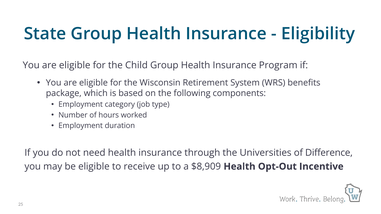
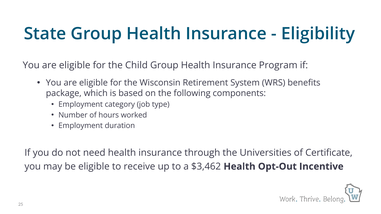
Difference: Difference -> Certificate (329, 153)
$8,909: $8,909 -> $3,462 (206, 167)
